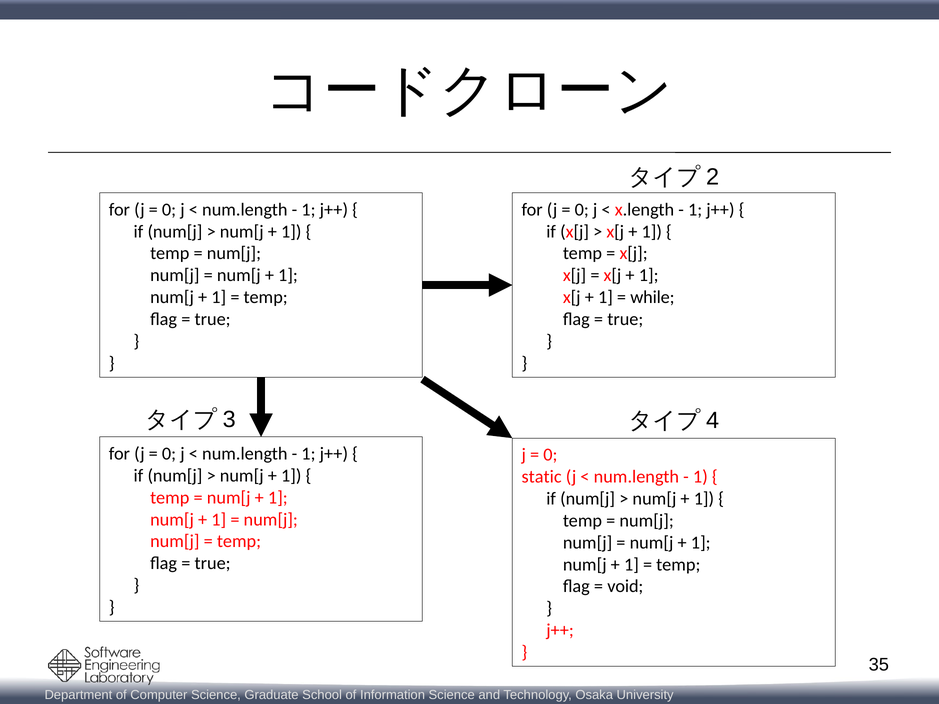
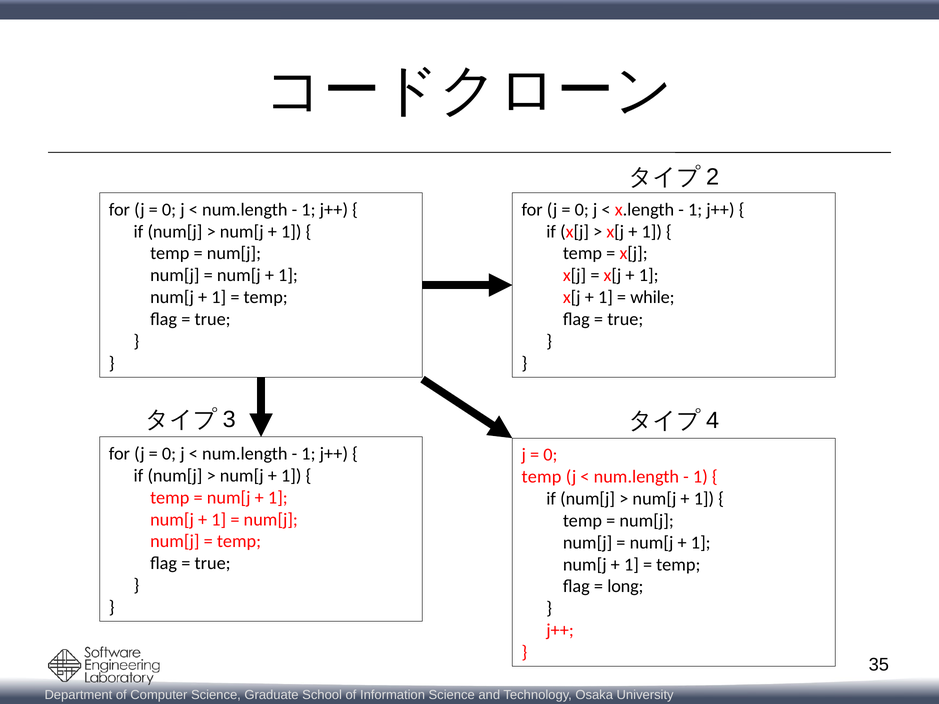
static: static -> temp (541, 477)
void: void -> long (625, 587)
